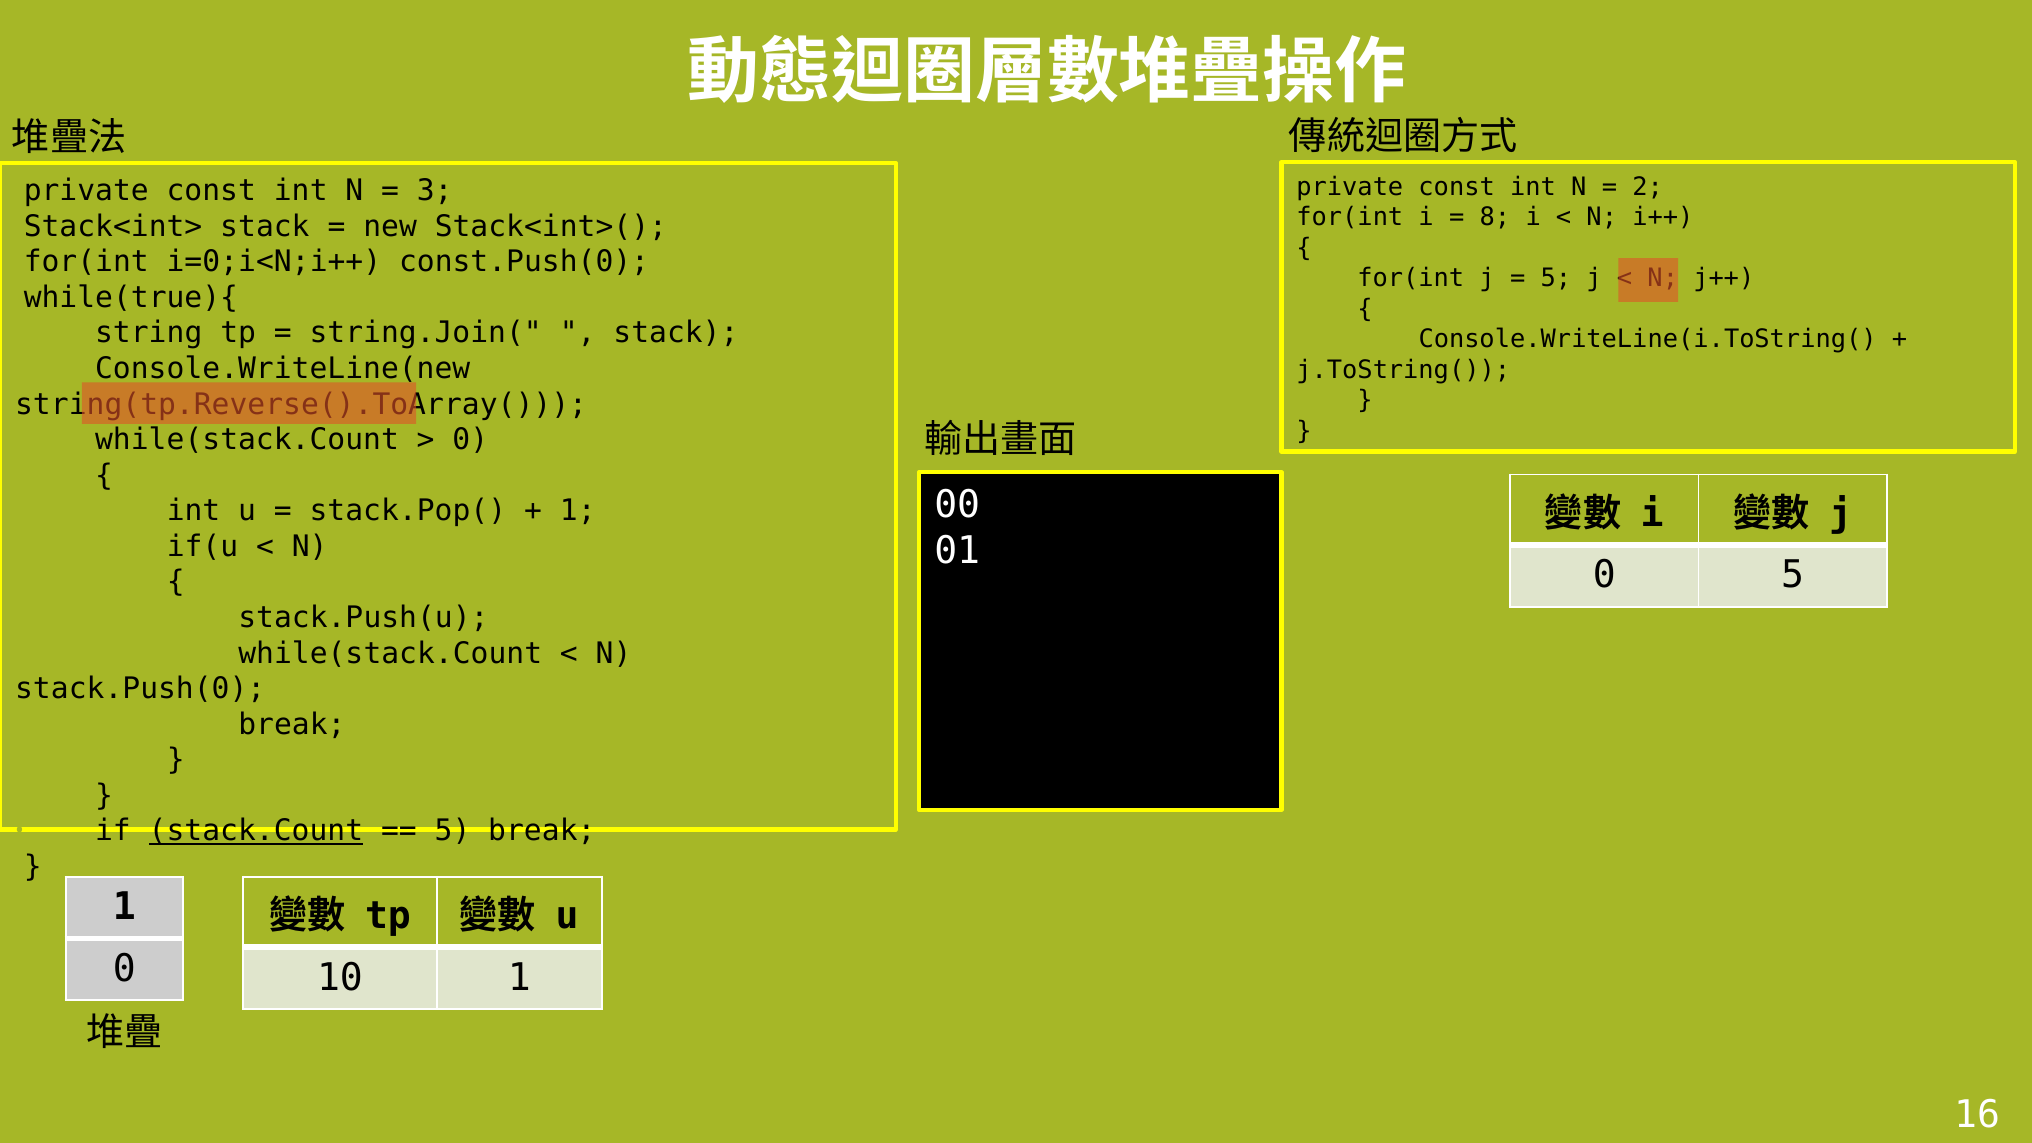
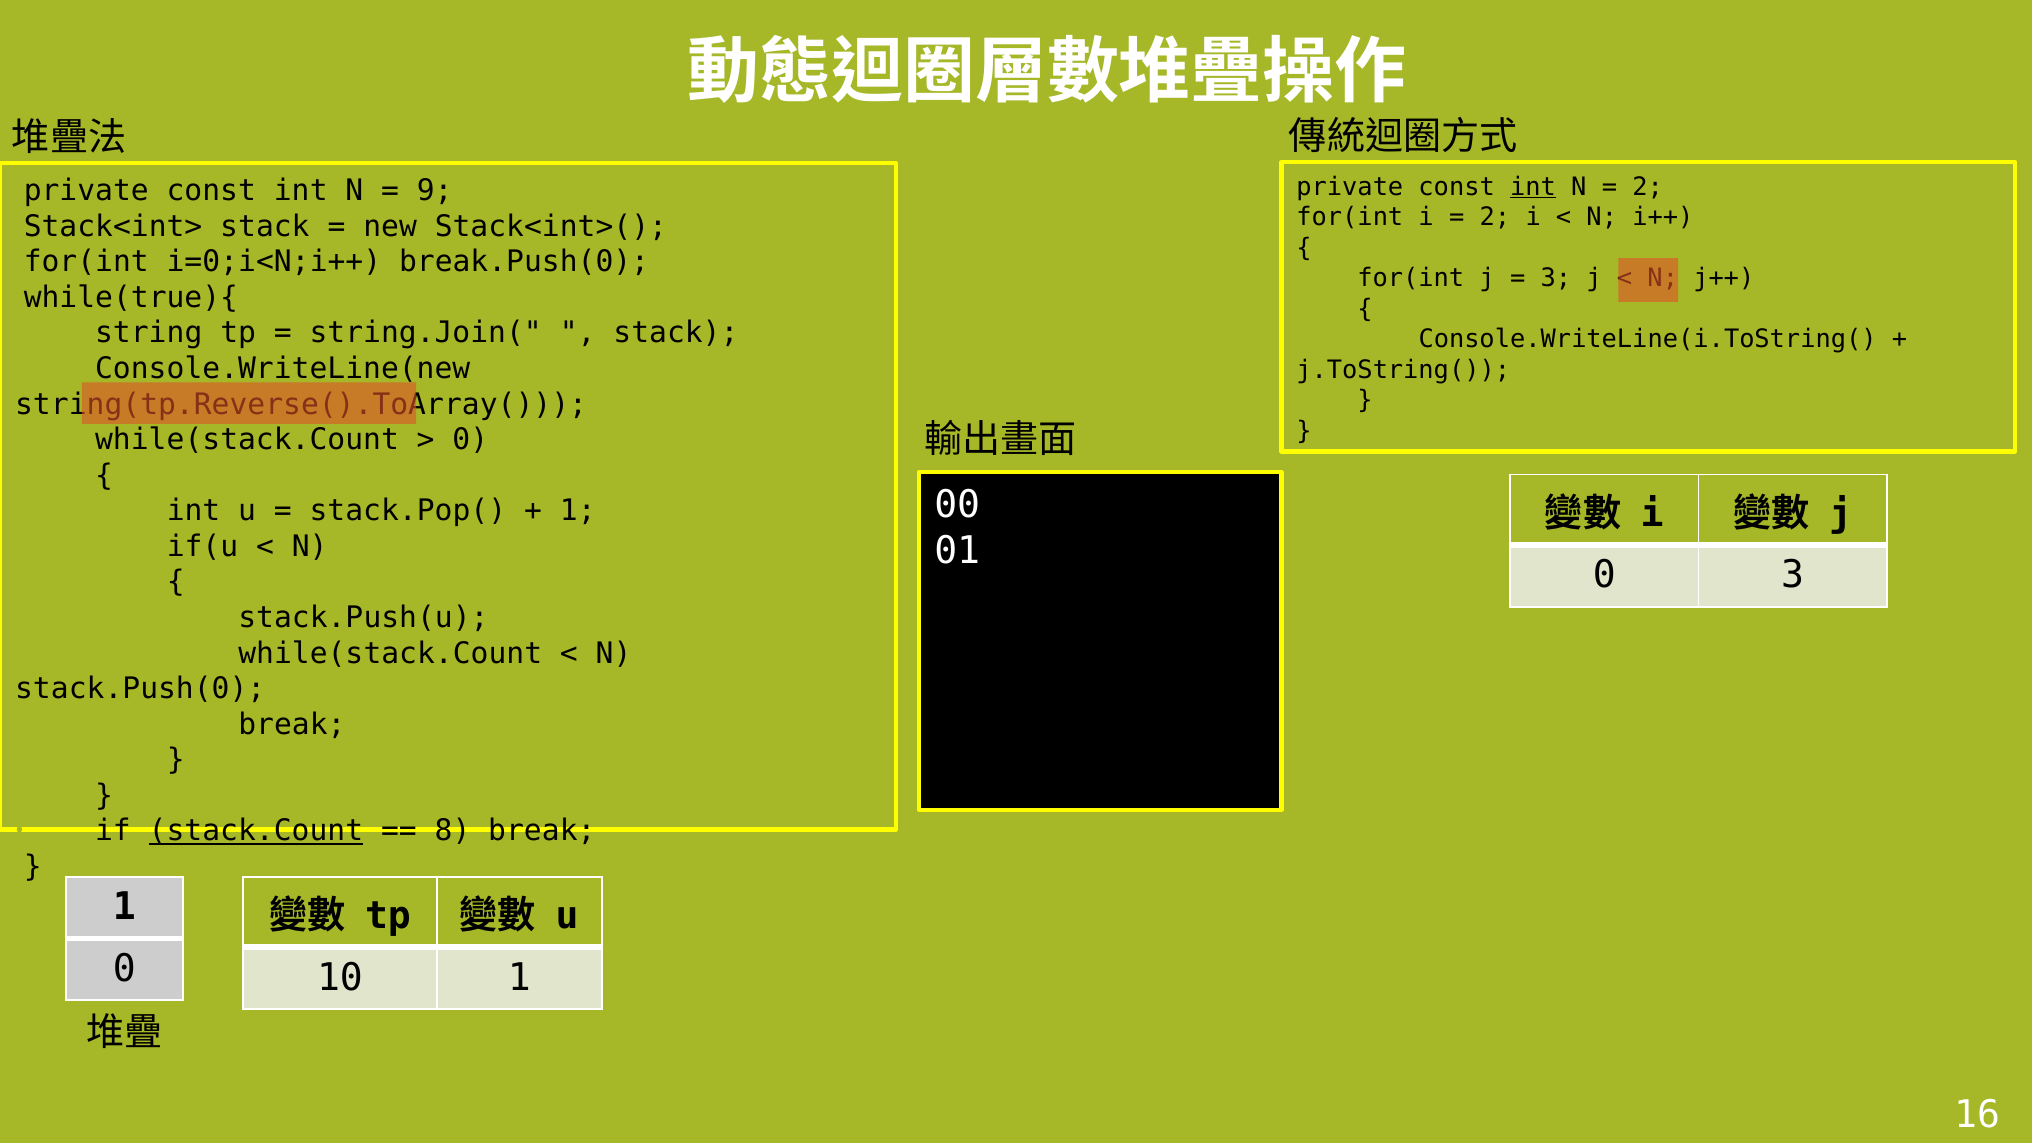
int underline: none -> present (1533, 187)
3: 3 -> 9 (435, 191)
8: 8 -> 2 (1495, 217)
const.Push(0: const.Push(0 -> break.Push(0 (524, 262)
5: 5 -> 3 (1556, 278)
0 5: 5 -> 3 (1793, 575)
5: 5 -> 8 (453, 831)
